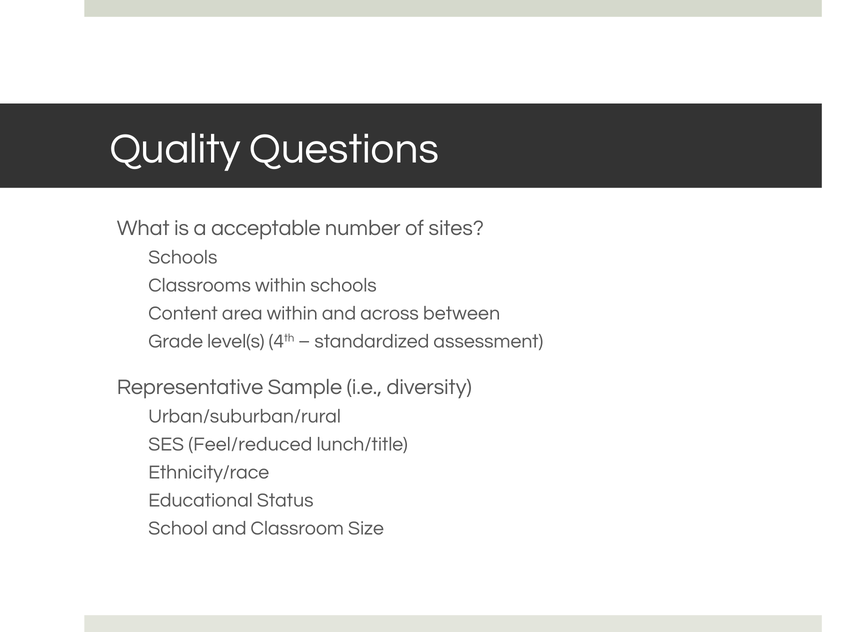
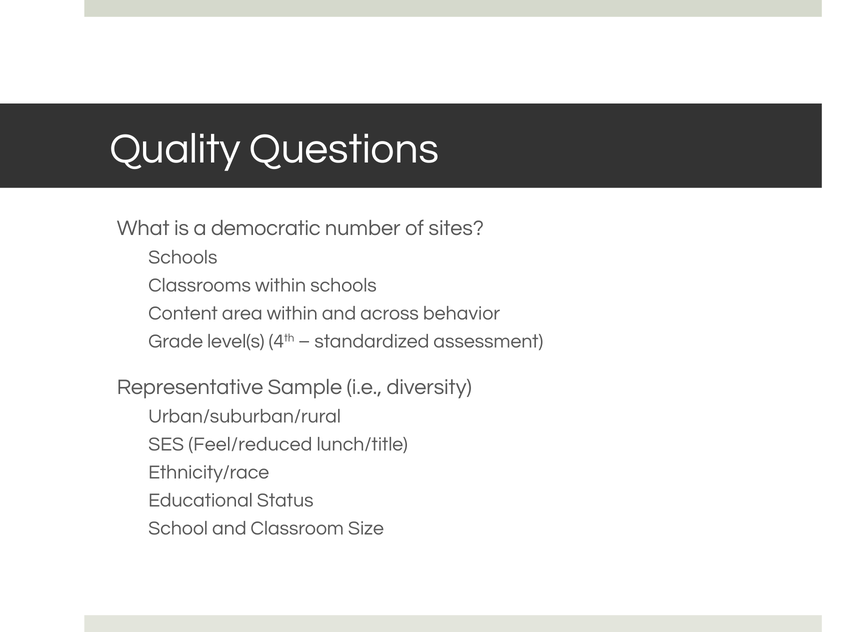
acceptable: acceptable -> democratic (266, 228)
between: between -> behavior (462, 313)
